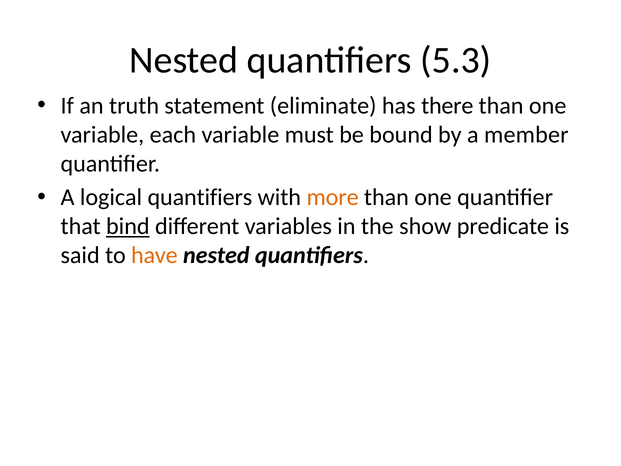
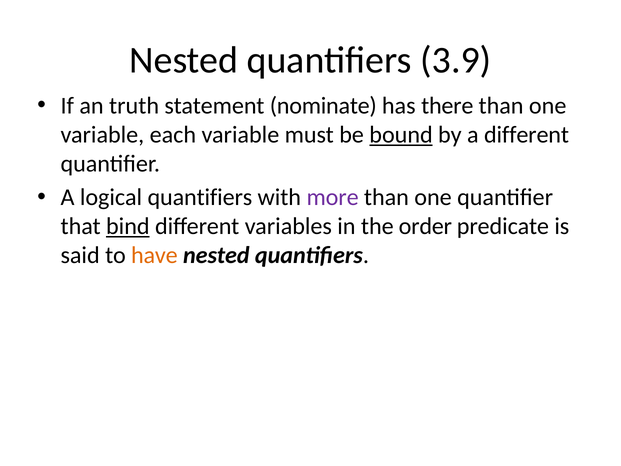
5.3: 5.3 -> 3.9 (456, 60)
eliminate: eliminate -> nominate (323, 106)
bound underline: none -> present (401, 135)
a member: member -> different (527, 135)
more colour: orange -> purple (333, 197)
show: show -> order (425, 226)
